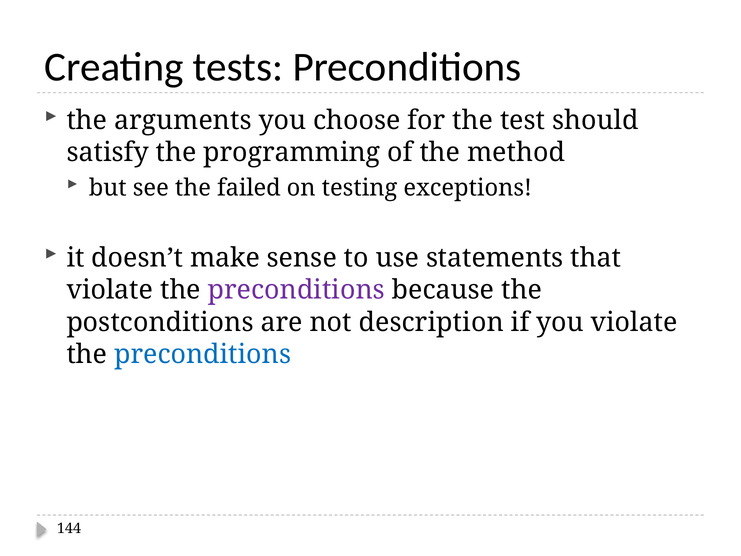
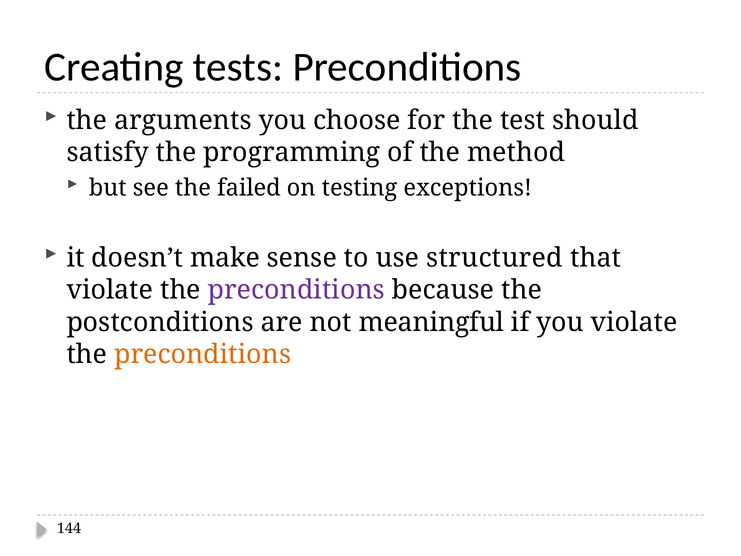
statements: statements -> structured (495, 258)
description: description -> meaningful (431, 322)
preconditions colour: blue -> orange (203, 354)
